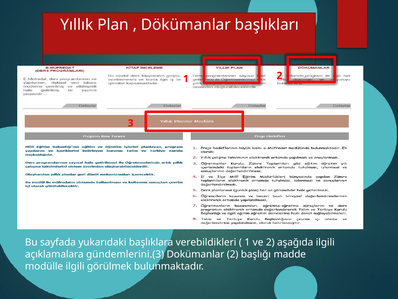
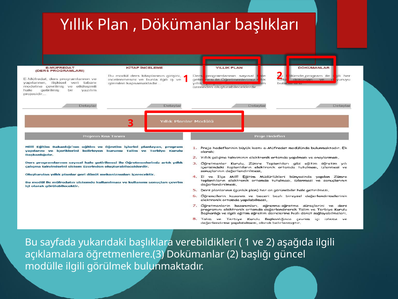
gündemlerini.(3: gündemlerini.(3 -> öğretmenlere.(3 (125, 254)
madde: madde -> güncel (290, 254)
